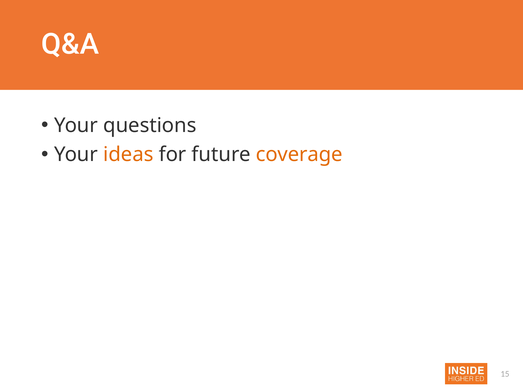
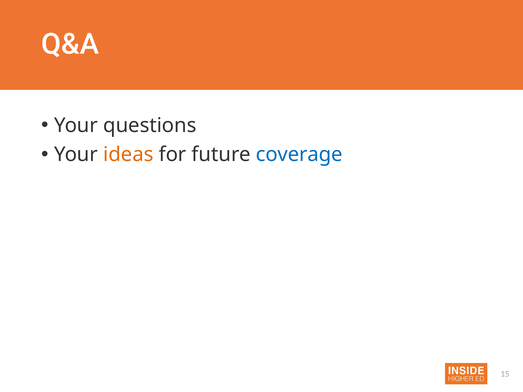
coverage colour: orange -> blue (299, 155)
